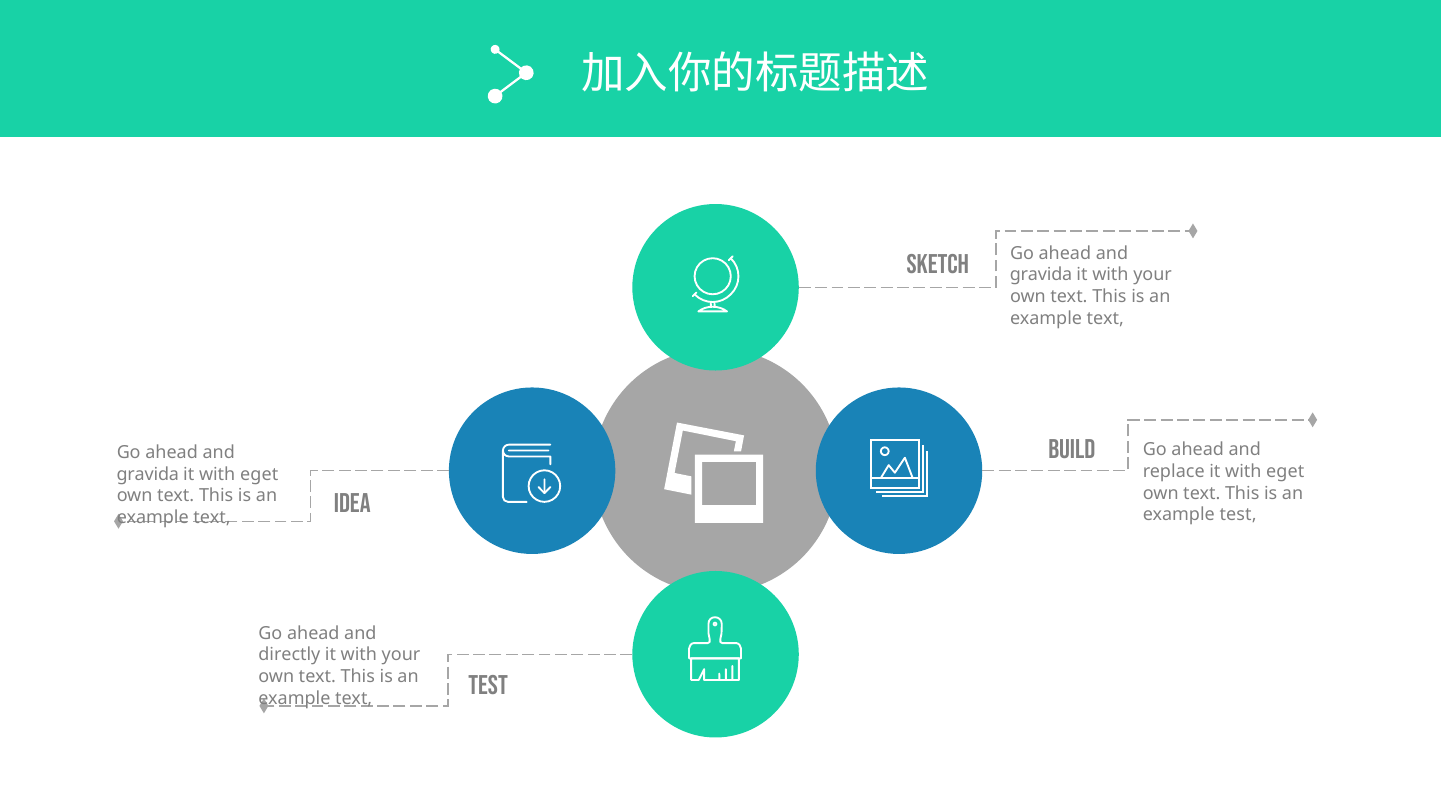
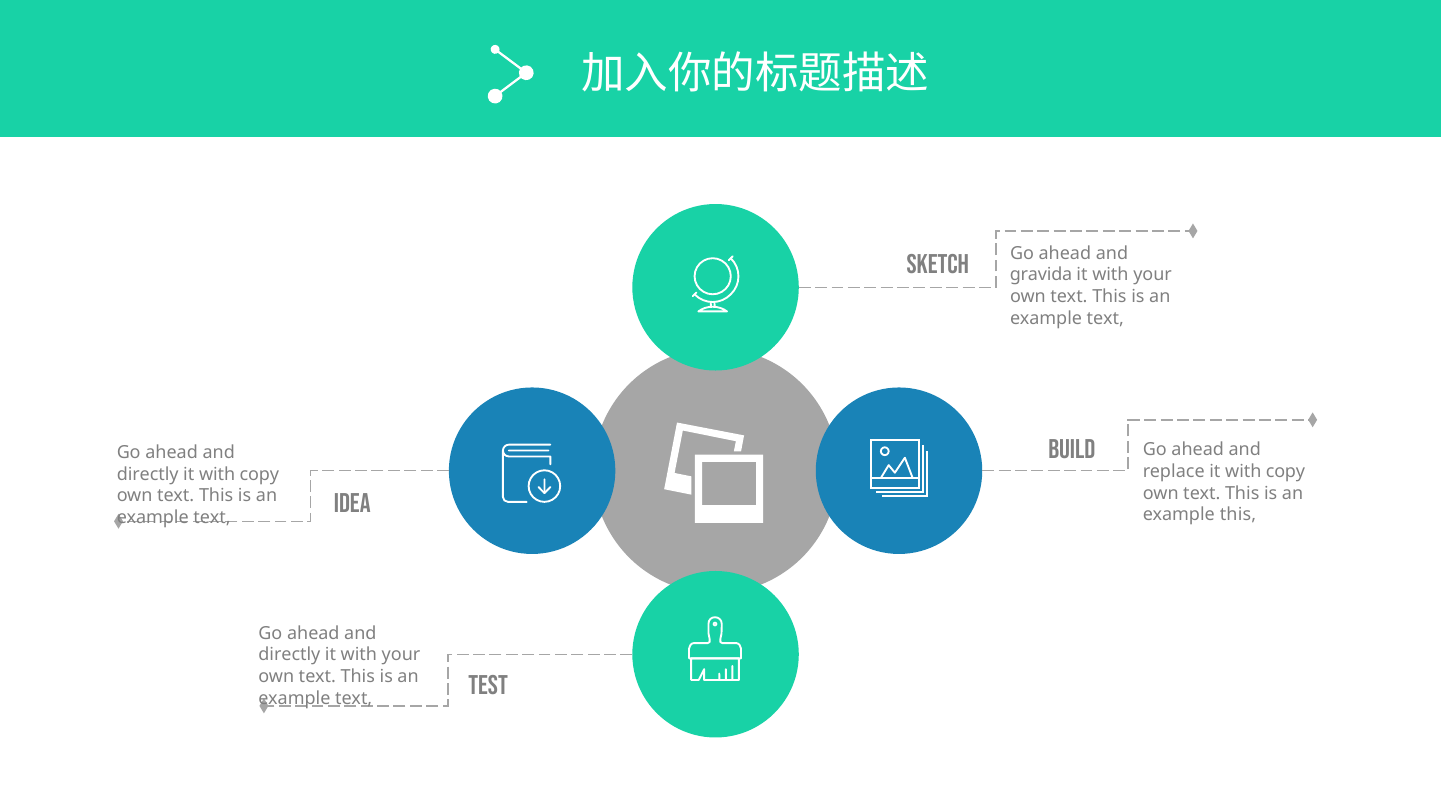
replace it with eget: eget -> copy (1285, 471)
gravida: gravida -> directly (148, 474)
eget: eget -> copy (259, 474)
example test: test -> this (1238, 515)
